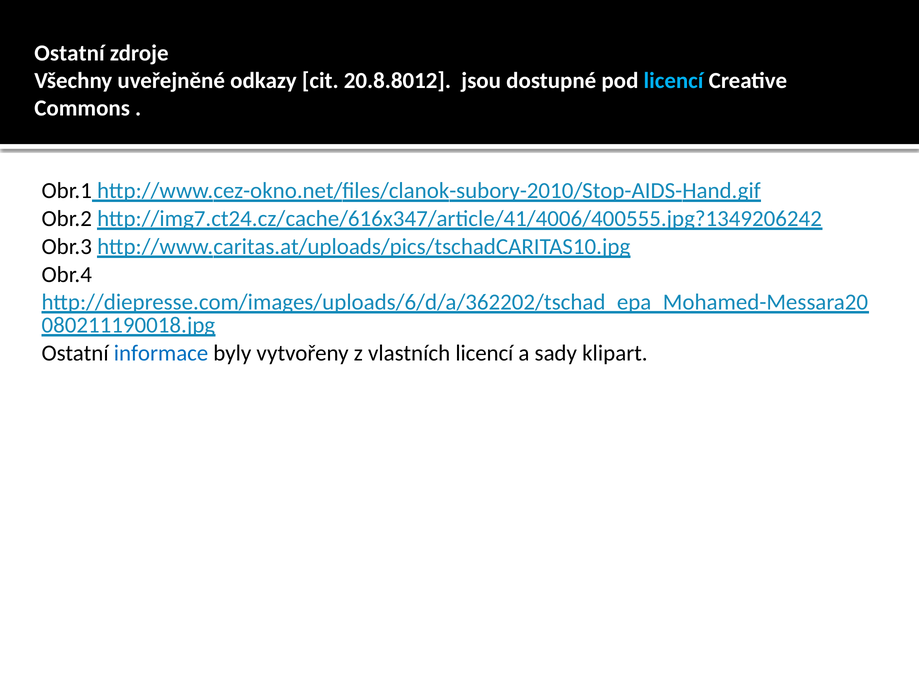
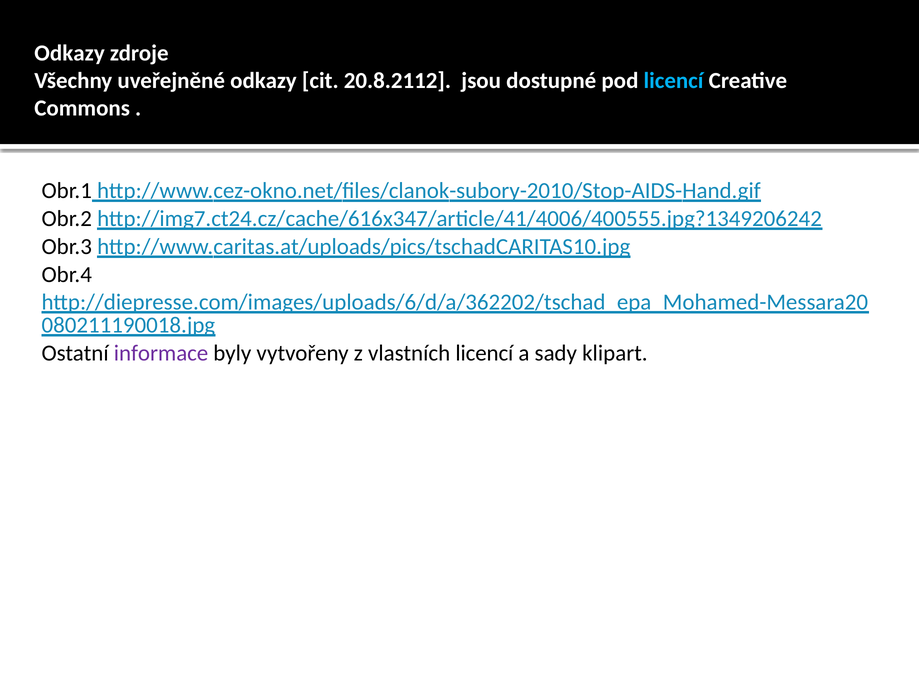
Ostatní: Ostatní -> Odkazy (70, 53)
20.8.8012: 20.8.8012 -> 20.8.2112 (397, 81)
informace colour: blue -> purple (161, 354)
